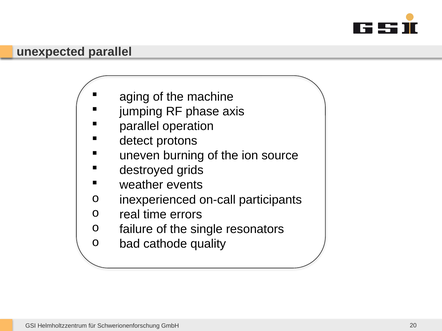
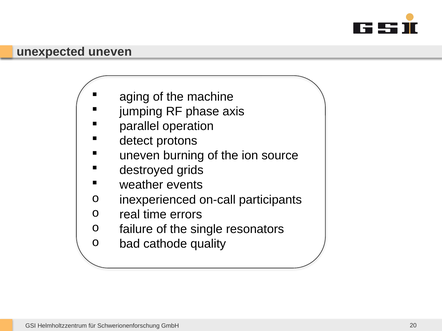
unexpected parallel: parallel -> uneven (110, 52)
